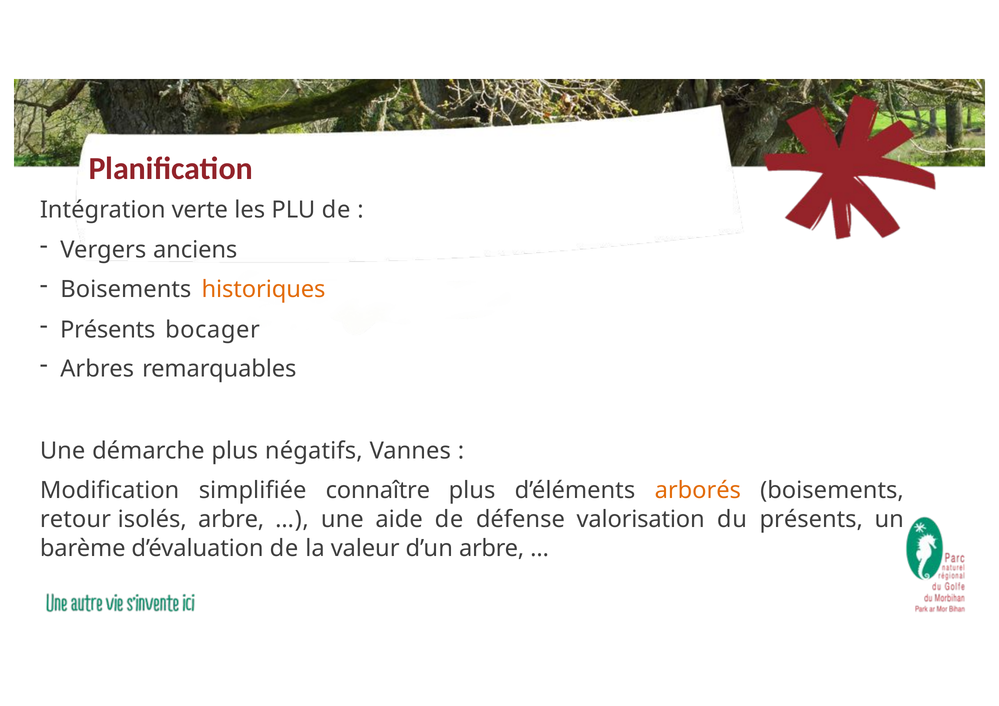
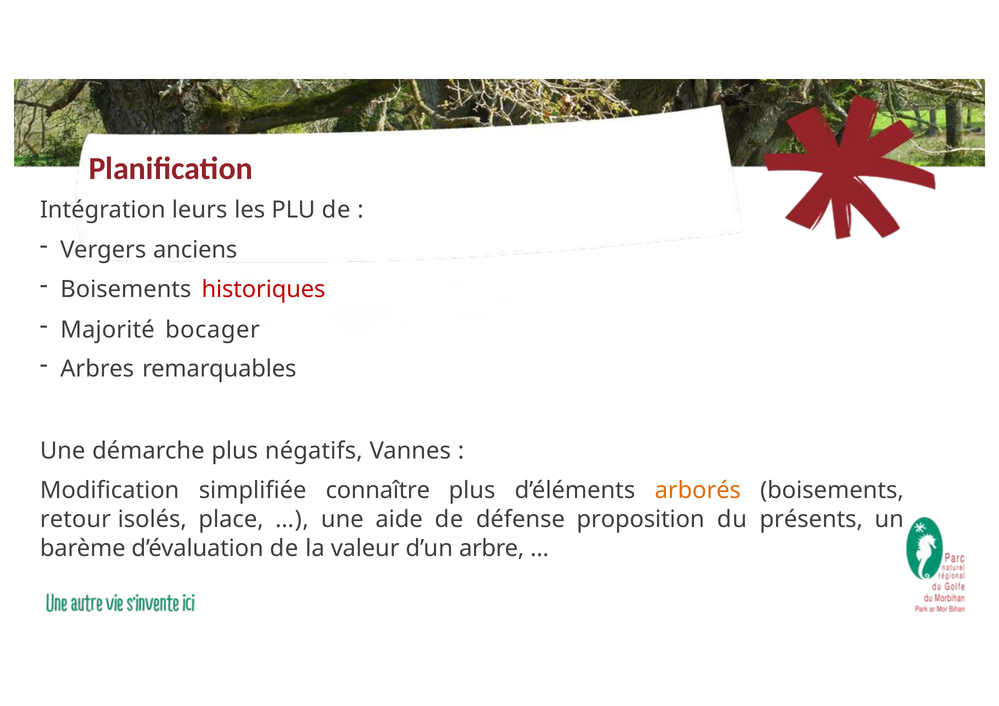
verte: verte -> leurs (200, 210)
historiques colour: orange -> red (263, 289)
Présents: Présents -> Majorité (108, 330)
isolés arbre: arbre -> place (231, 519)
valorisation: valorisation -> proposition (641, 519)
